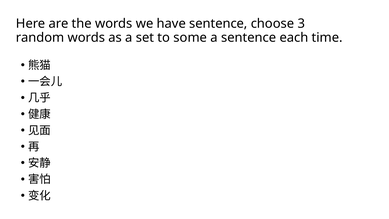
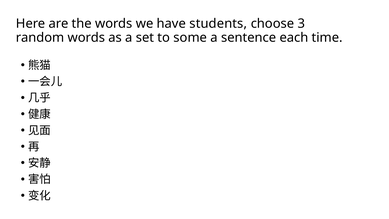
have sentence: sentence -> students (218, 23)
